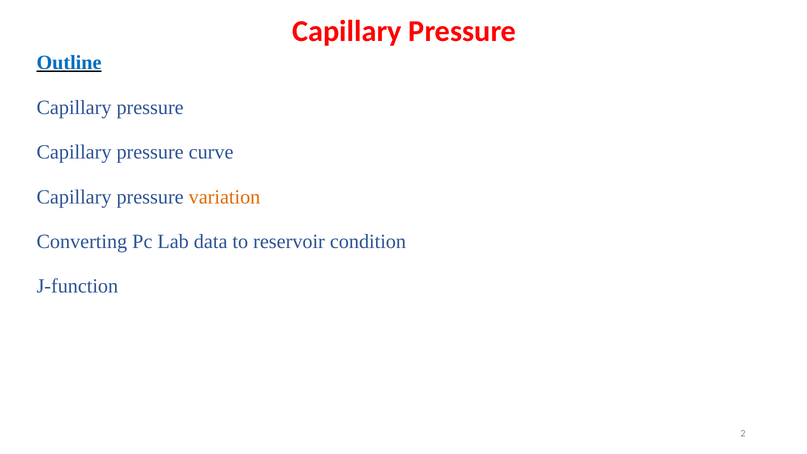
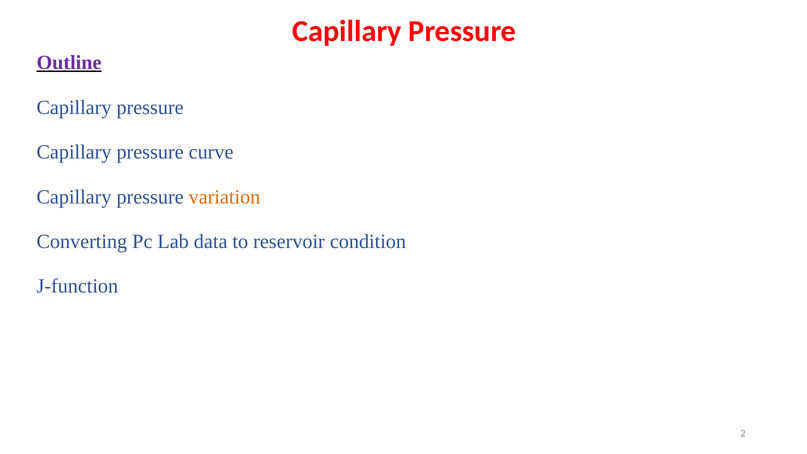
Outline colour: blue -> purple (69, 62)
